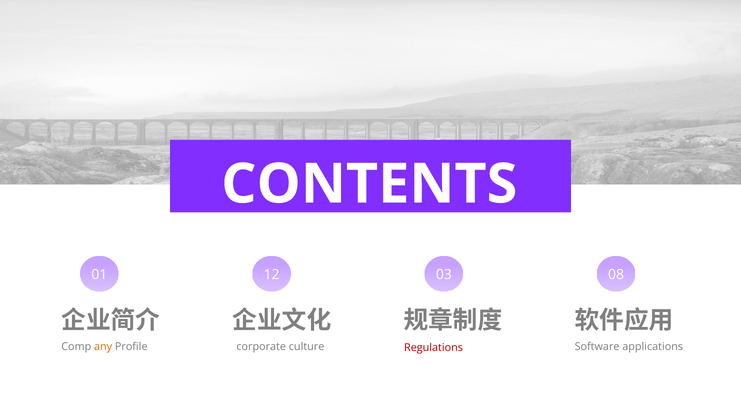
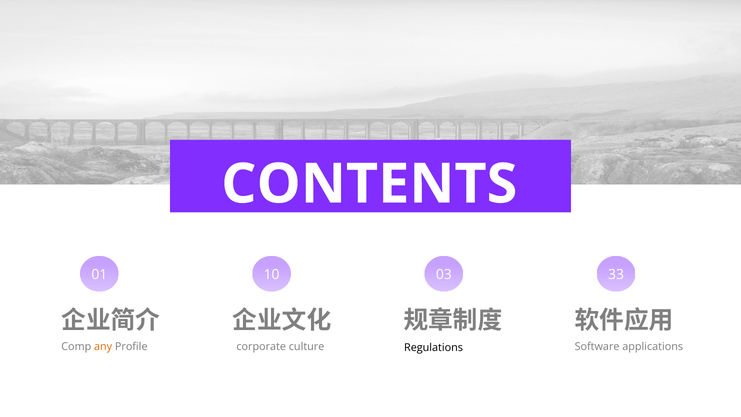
12: 12 -> 10 (272, 274)
08: 08 -> 33 (616, 274)
Regulations colour: red -> black (434, 348)
